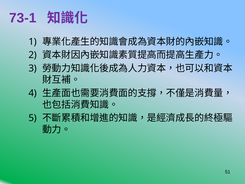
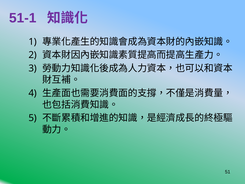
73-1: 73-1 -> 51-1 (23, 18)
